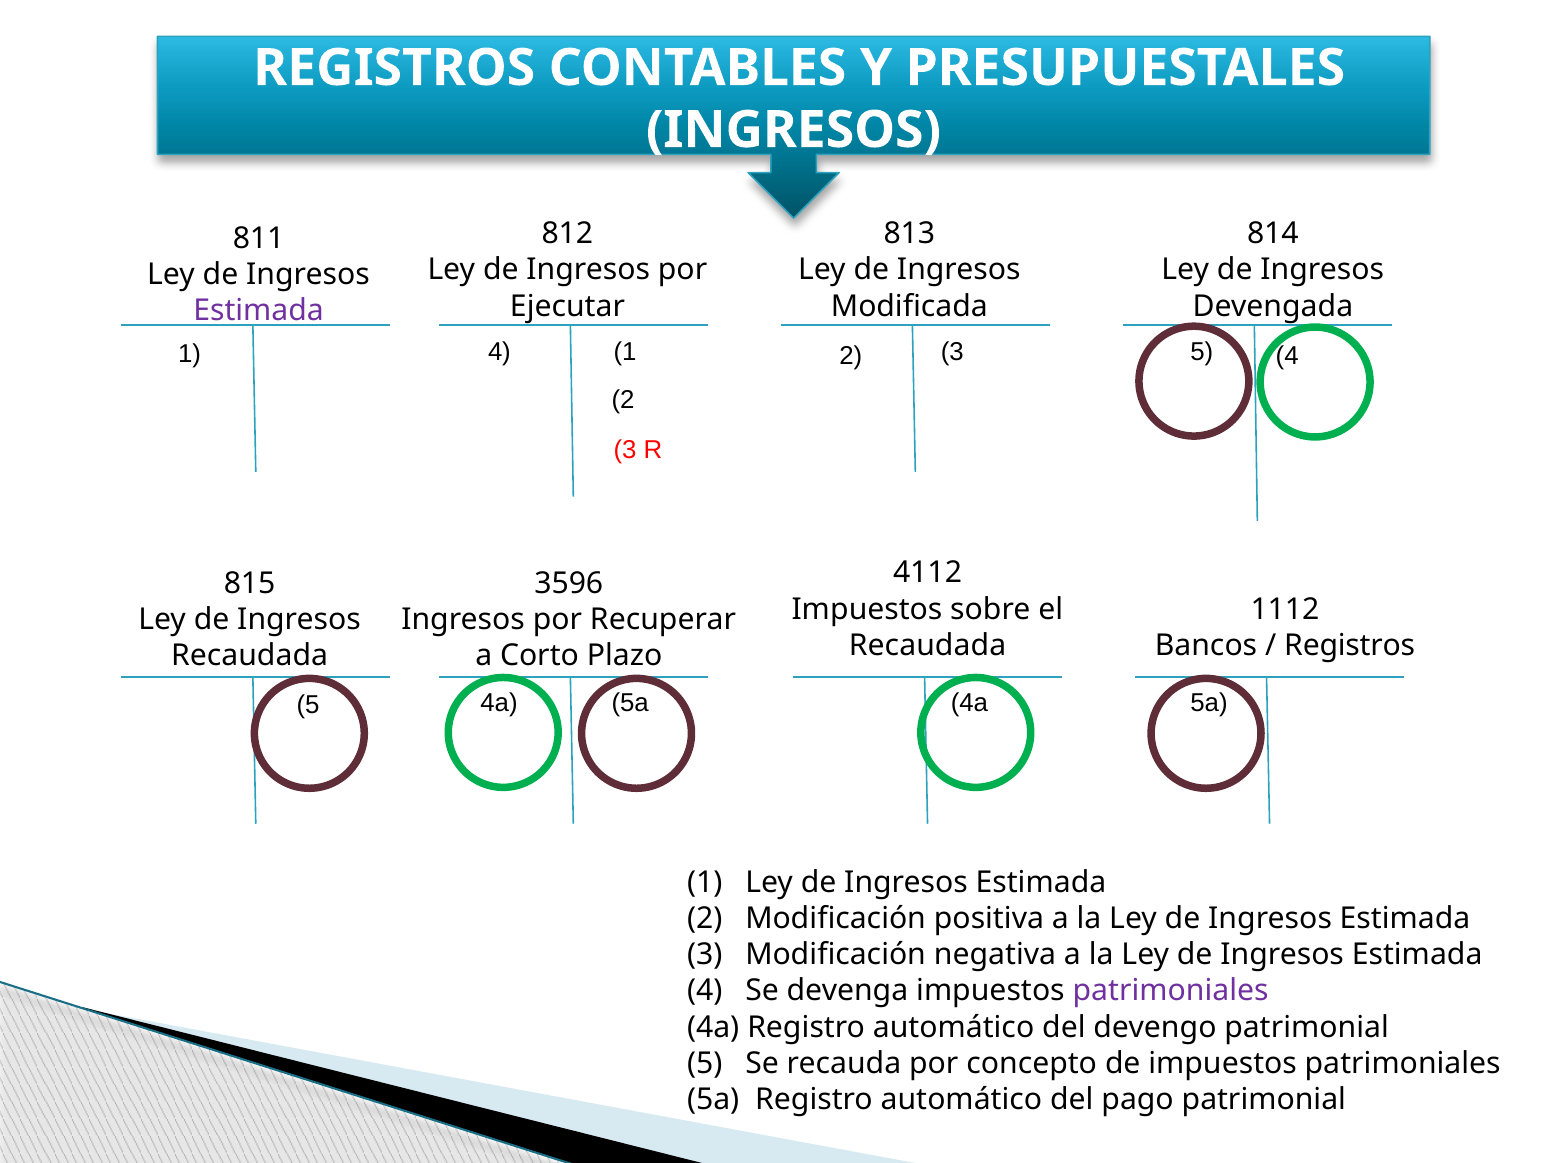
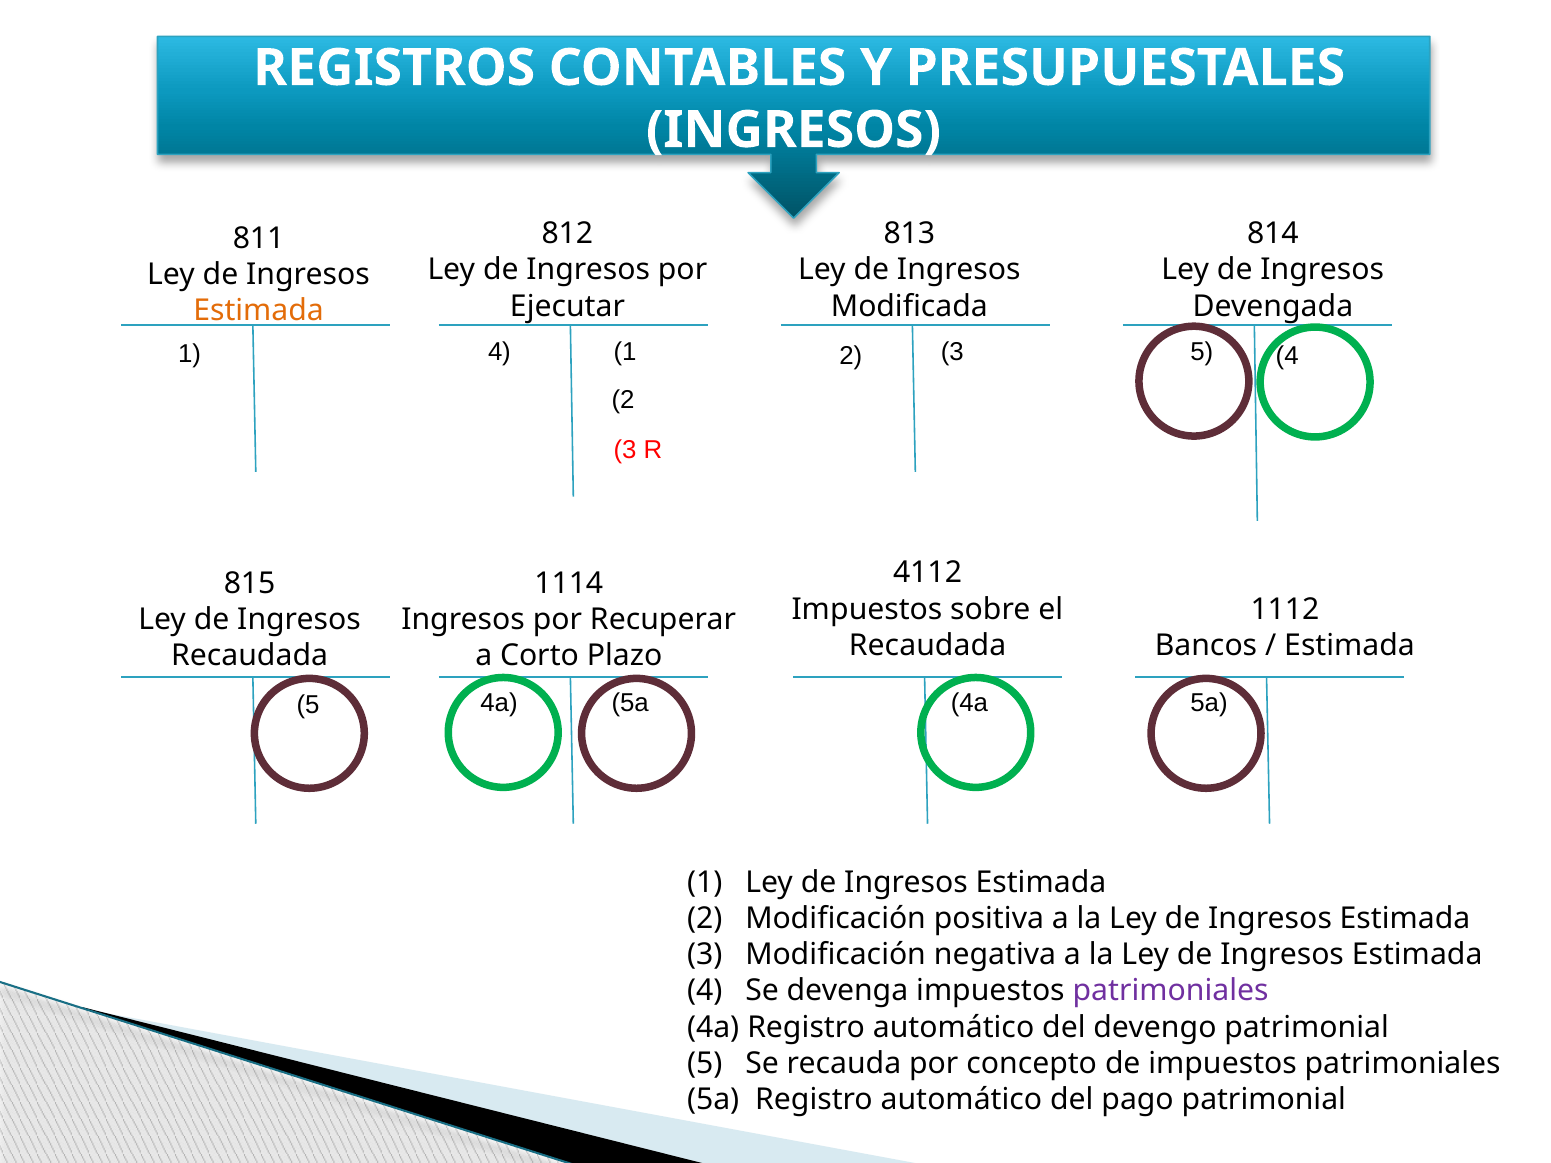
Estimada colour: purple -> orange (259, 311)
3596: 3596 -> 1114 (569, 584)
Registros: Registros -> Estimada (1350, 646)
